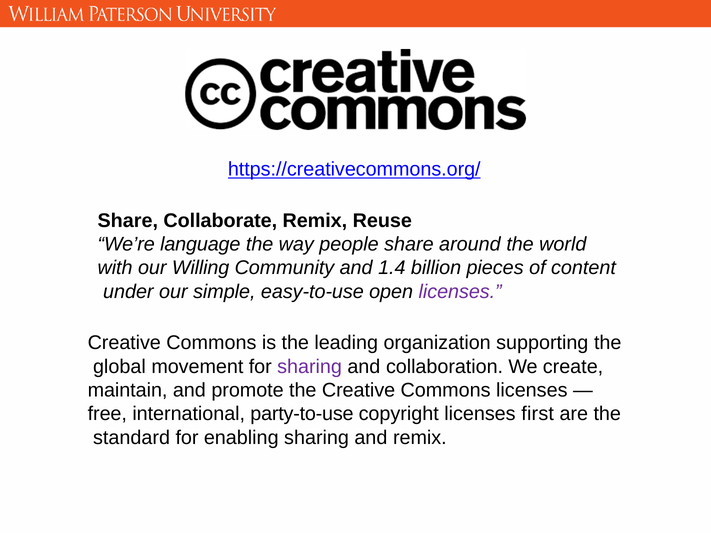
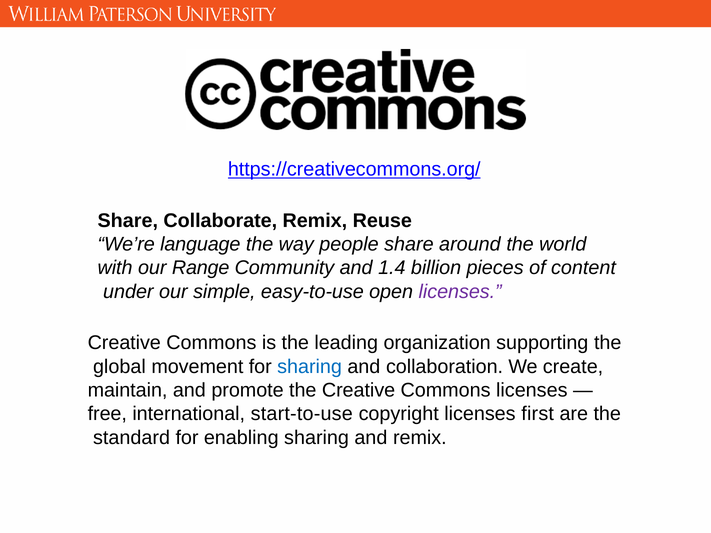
Willing: Willing -> Range (201, 268)
sharing colour: purple -> blue (310, 367)
party-to-use: party-to-use -> start-to-use (302, 414)
